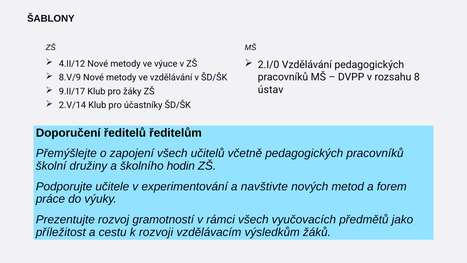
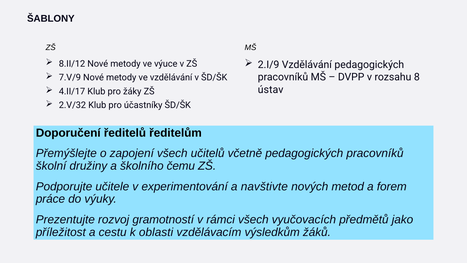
4.II/12: 4.II/12 -> 8.II/12 (72, 64)
2.I/0: 2.I/0 -> 2.I/9 (269, 65)
8.V/9: 8.V/9 -> 7.V/9 (70, 78)
9.II/17: 9.II/17 -> 4.II/17 (72, 91)
2.V/14: 2.V/14 -> 2.V/32 (72, 105)
hodin: hodin -> čemu (181, 166)
rozvoji: rozvoji -> oblasti (156, 232)
